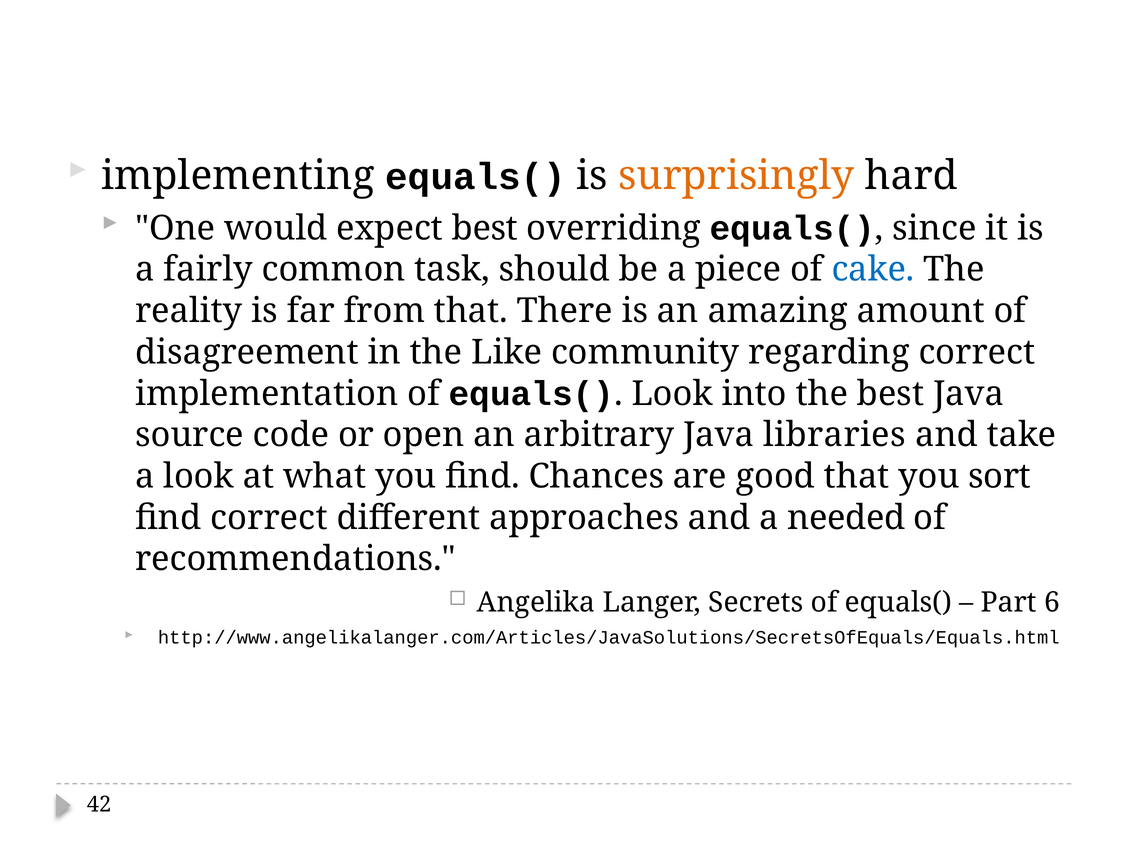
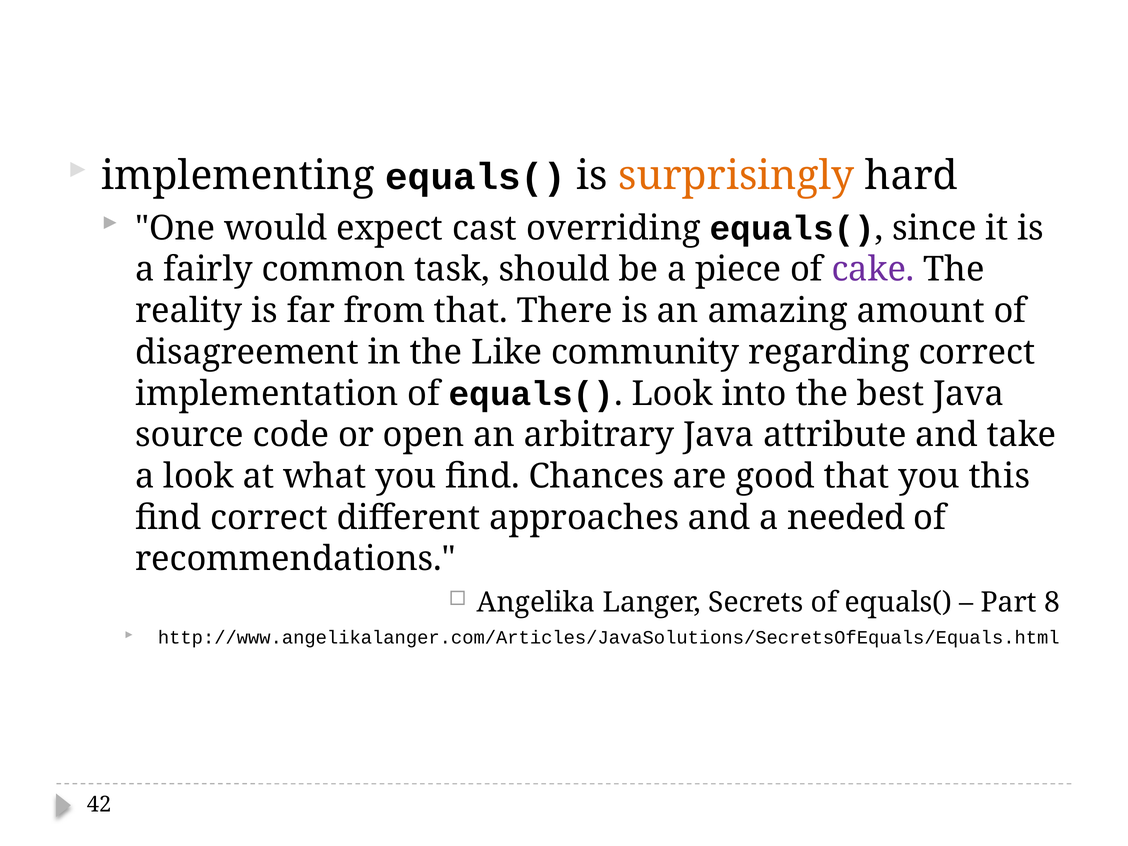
expect best: best -> cast (485, 228)
cake colour: blue -> purple (873, 270)
libraries: libraries -> attribute (835, 435)
sort: sort -> this (999, 476)
6: 6 -> 8 (1052, 602)
